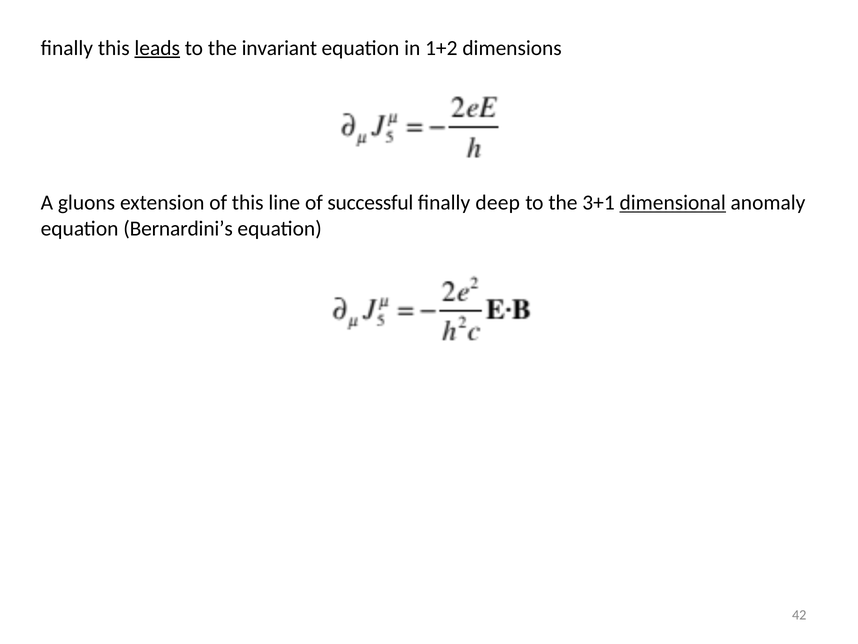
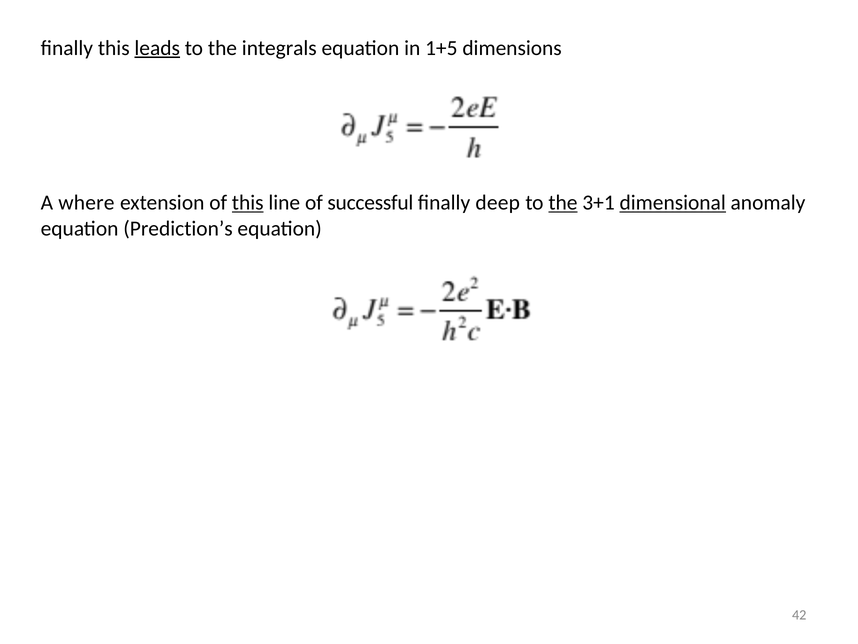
invariant: invariant -> integrals (279, 48)
1+2: 1+2 -> 1+5 (441, 48)
gluons: gluons -> where (86, 203)
this underline: none -> present (248, 203)
the underline: none -> present (563, 203)
Bernardini’s: Bernardini’s -> Prediction’s (178, 228)
